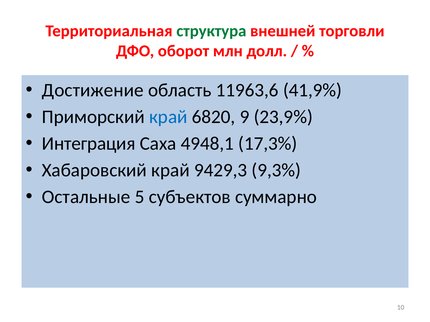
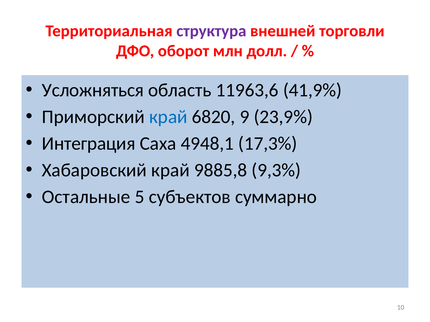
структура colour: green -> purple (211, 31)
Достижение: Достижение -> Усложняться (93, 90)
9429,3: 9429,3 -> 9885,8 (221, 171)
